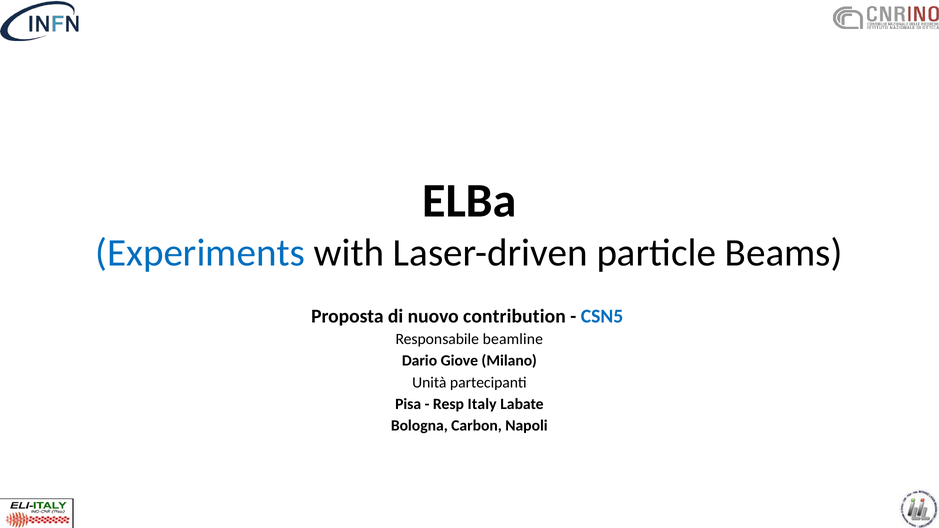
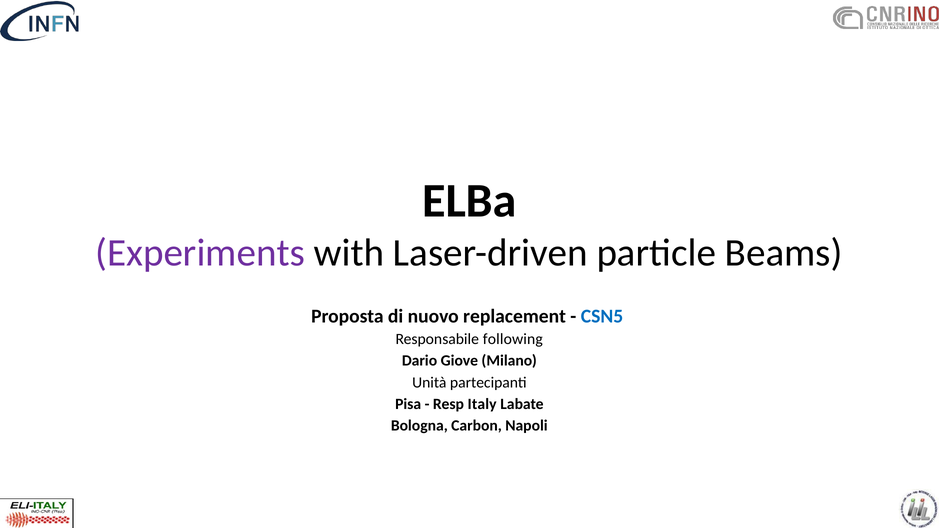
Experiments colour: blue -> purple (200, 253)
contribution: contribution -> replacement (515, 316)
beamline: beamline -> following (513, 339)
